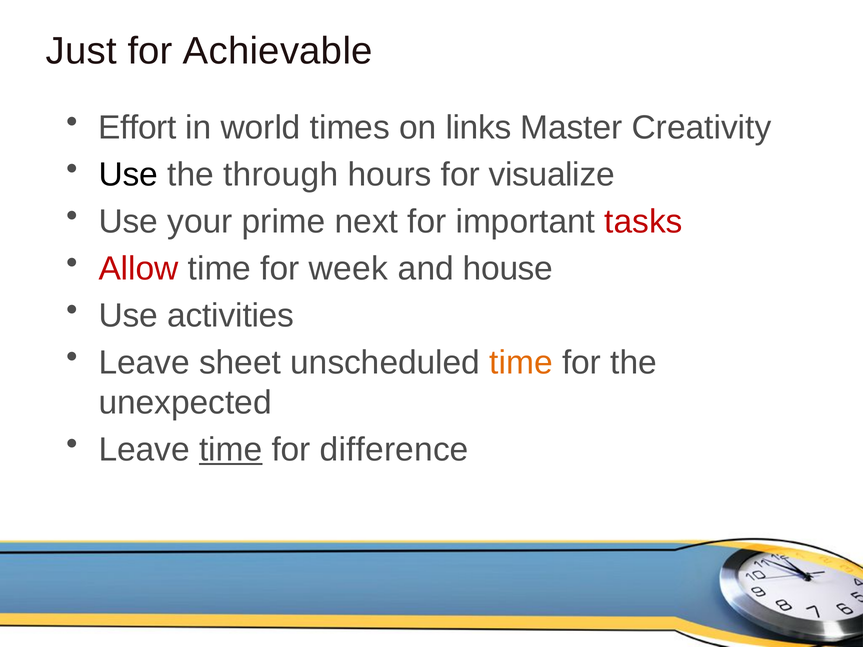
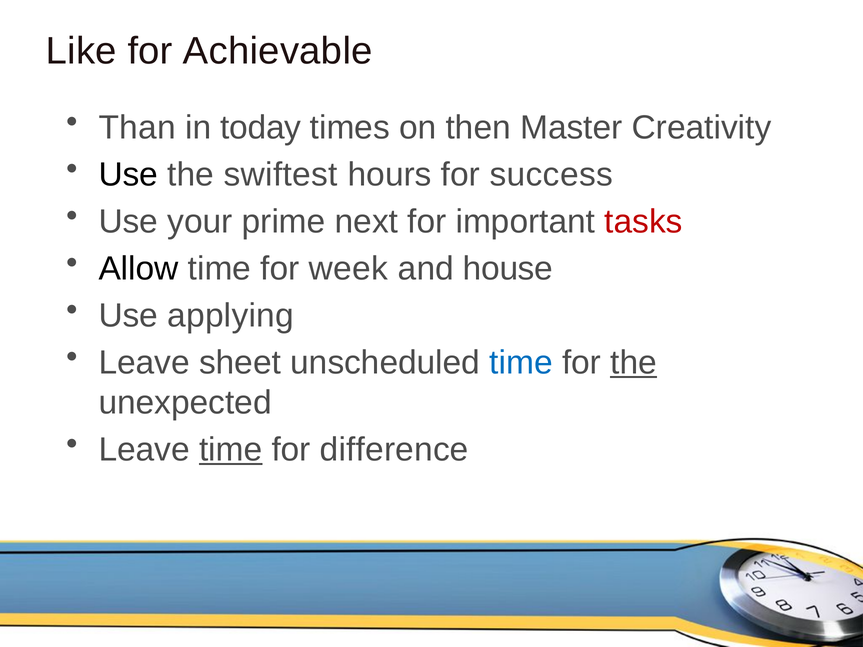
Just: Just -> Like (81, 51)
Effort: Effort -> Than (137, 127)
world: world -> today (261, 127)
links: links -> then (478, 127)
through: through -> swiftest (281, 175)
visualize: visualize -> success (551, 175)
Allow colour: red -> black (139, 269)
activities: activities -> applying (231, 316)
time colour: orange -> blue (521, 363)
the underline: none -> present (634, 363)
